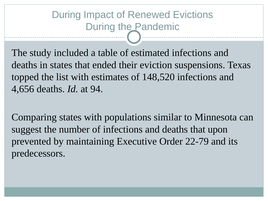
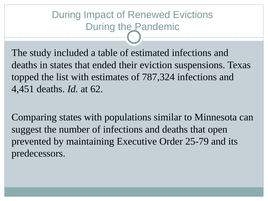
148,520: 148,520 -> 787,324 (158, 77)
4,656: 4,656 -> 4,451 (23, 89)
94: 94 -> 62 (97, 89)
upon: upon -> open (218, 129)
22-79: 22-79 -> 25-79 (197, 141)
